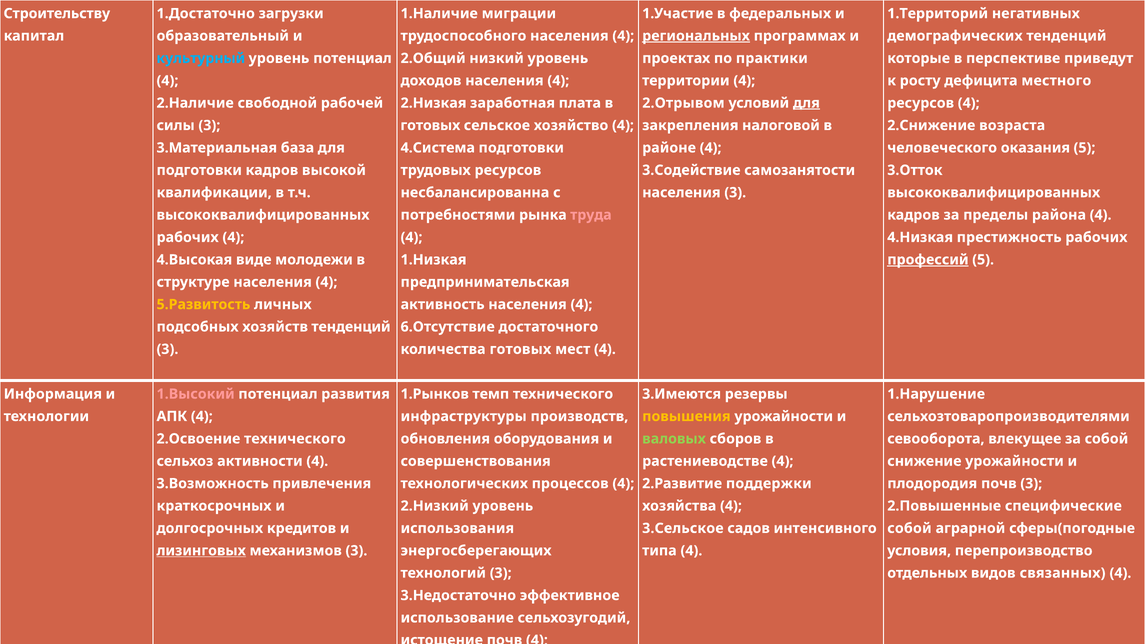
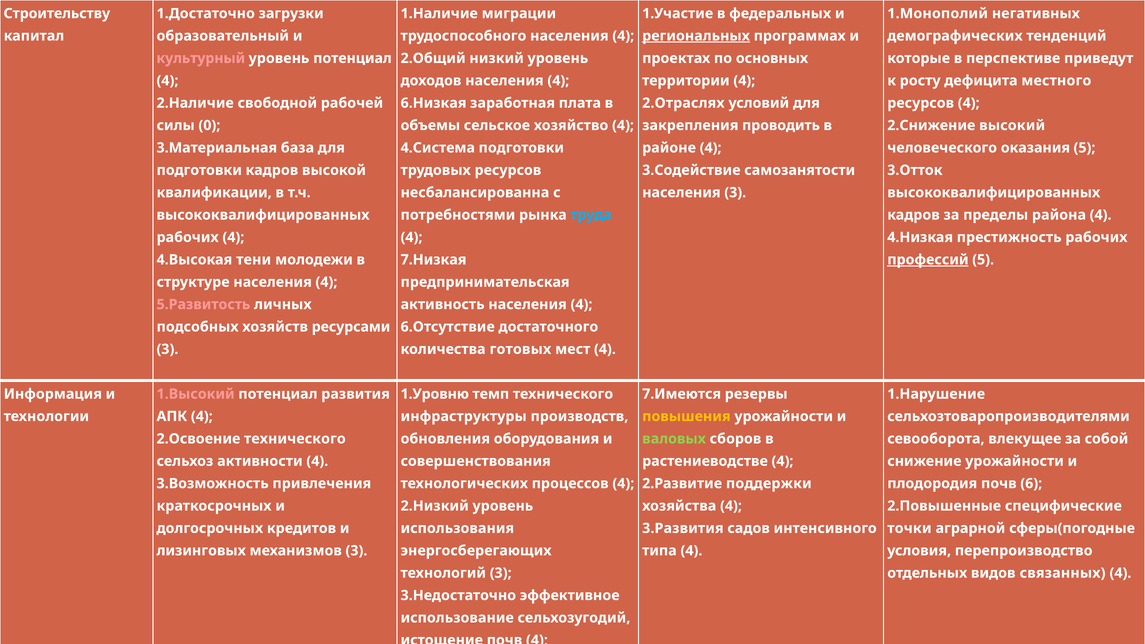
1.Территорий: 1.Территорий -> 1.Монополий (938, 14)
культурный colour: light blue -> pink (201, 58)
практики: практики -> основных (772, 58)
2.Низкая: 2.Низкая -> 6.Низкая (433, 103)
2.Отрывом: 2.Отрывом -> 2.Отраслях (683, 103)
для underline: present -> none (806, 103)
силы 3: 3 -> 0 (209, 125)
готовых: готовых -> объемы (430, 125)
налоговой: налоговой -> проводить (781, 125)
возраста: возраста -> высокий (1012, 125)
труда colour: pink -> light blue (591, 215)
виде: виде -> тени (254, 260)
1.Низкая: 1.Низкая -> 7.Низкая (433, 260)
5.Развитость colour: yellow -> pink (203, 304)
хозяйств тенденций: тенденций -> ресурсами (351, 327)
1.Рынков: 1.Рынков -> 1.Уровню (435, 394)
3.Имеются: 3.Имеются -> 7.Имеются (682, 394)
почв 3: 3 -> 6 (1031, 484)
3.Сельское: 3.Сельское -> 3.Развития (683, 528)
собой: собой -> точки (909, 528)
лизинговых underline: present -> none (201, 551)
